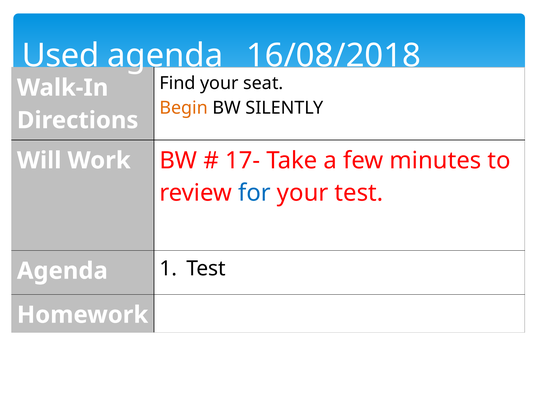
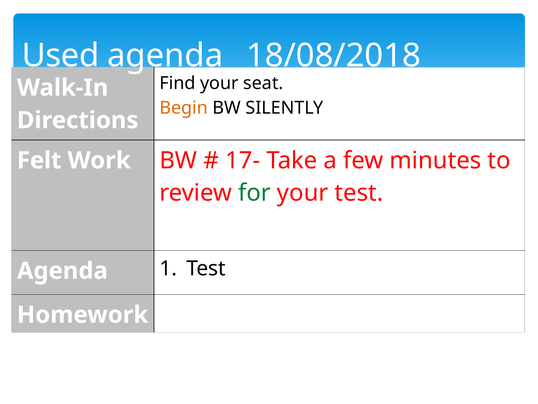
16/08/2018: 16/08/2018 -> 18/08/2018 (334, 56)
Will: Will -> Felt (39, 160)
for colour: blue -> green (254, 193)
